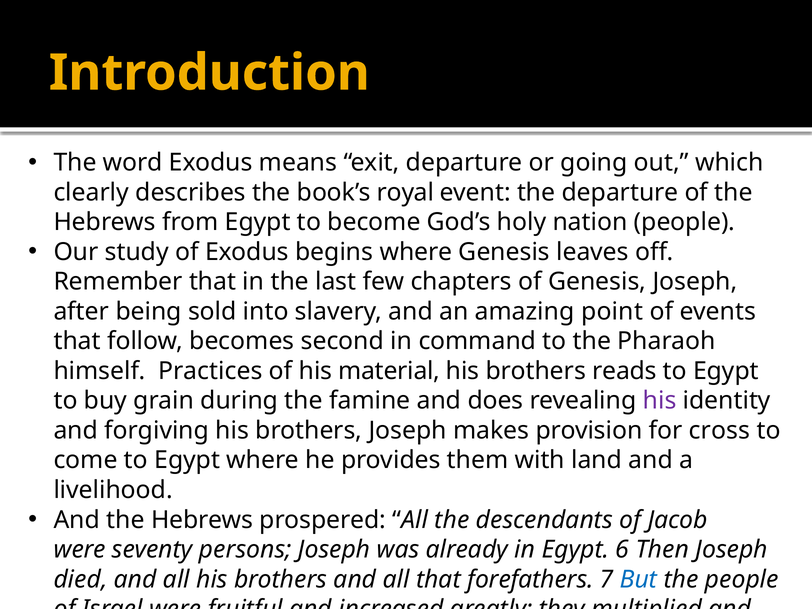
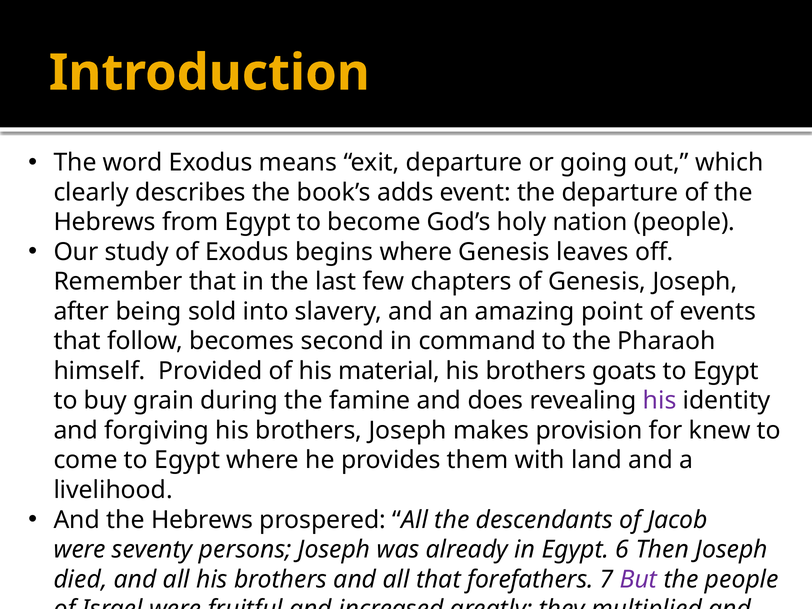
royal: royal -> adds (405, 192)
Practices: Practices -> Provided (210, 371)
reads: reads -> goats (624, 371)
cross: cross -> knew (720, 431)
But colour: blue -> purple (638, 579)
